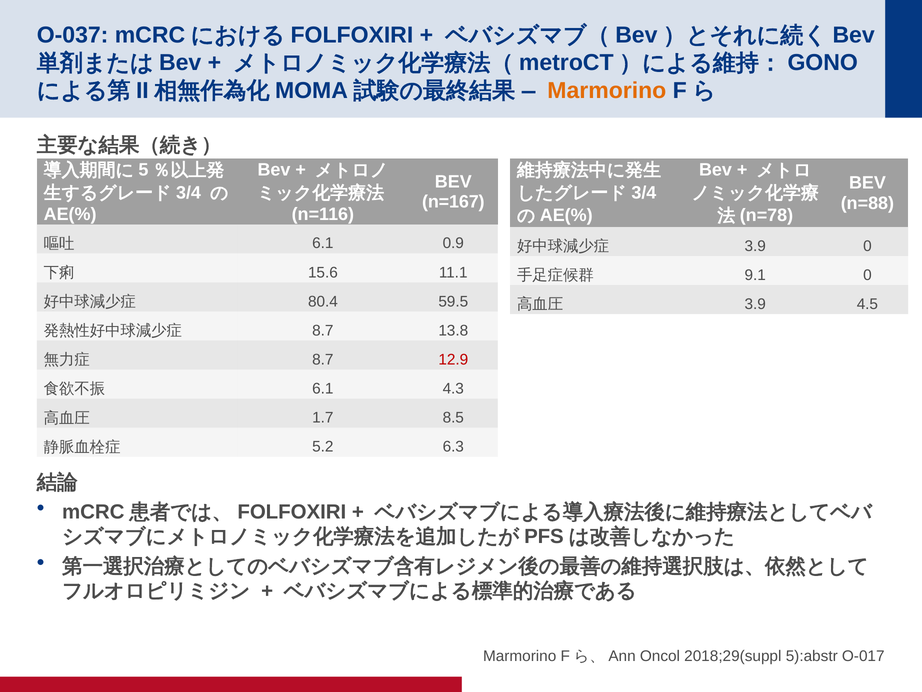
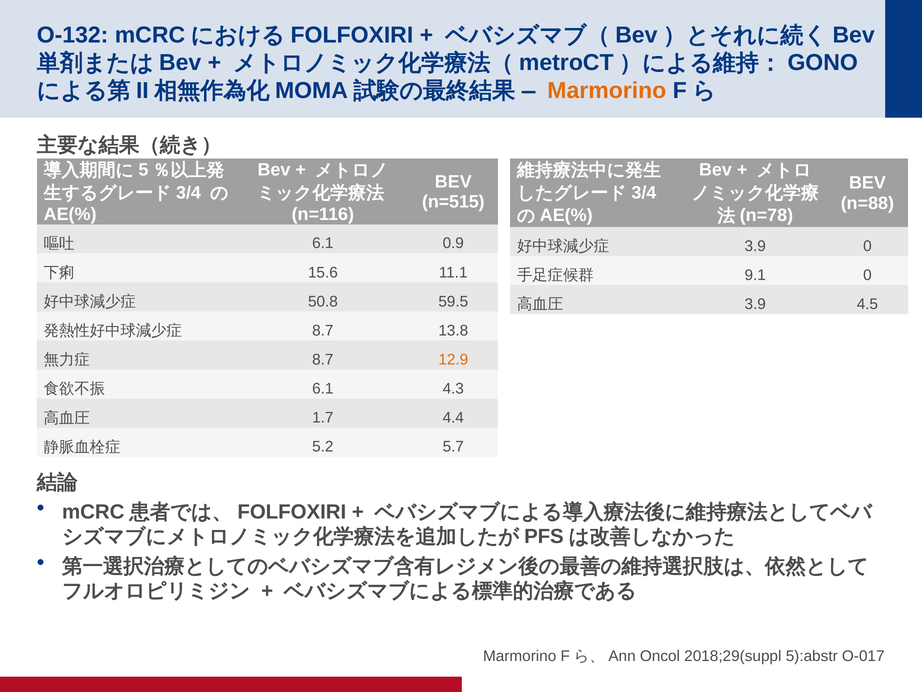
O-037: O-037 -> O-132 (73, 35)
n=167: n=167 -> n=515 (453, 202)
80.4: 80.4 -> 50.8 (323, 301)
12.9 colour: red -> orange (453, 359)
8.5: 8.5 -> 4.4 (453, 417)
6.3: 6.3 -> 5.7 (453, 446)
